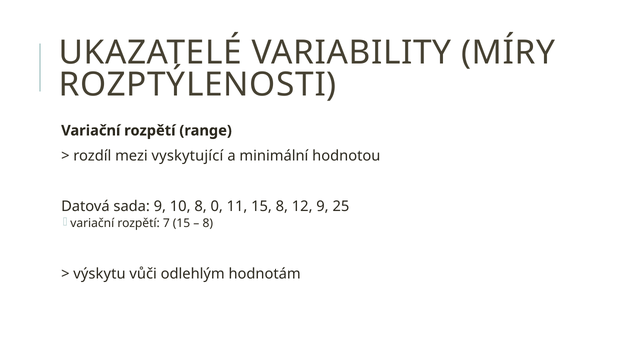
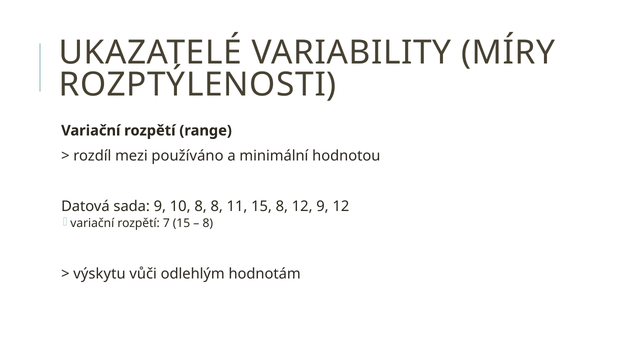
vyskytující: vyskytující -> používáno (188, 156)
8 0: 0 -> 8 (217, 206)
9 25: 25 -> 12 (341, 206)
